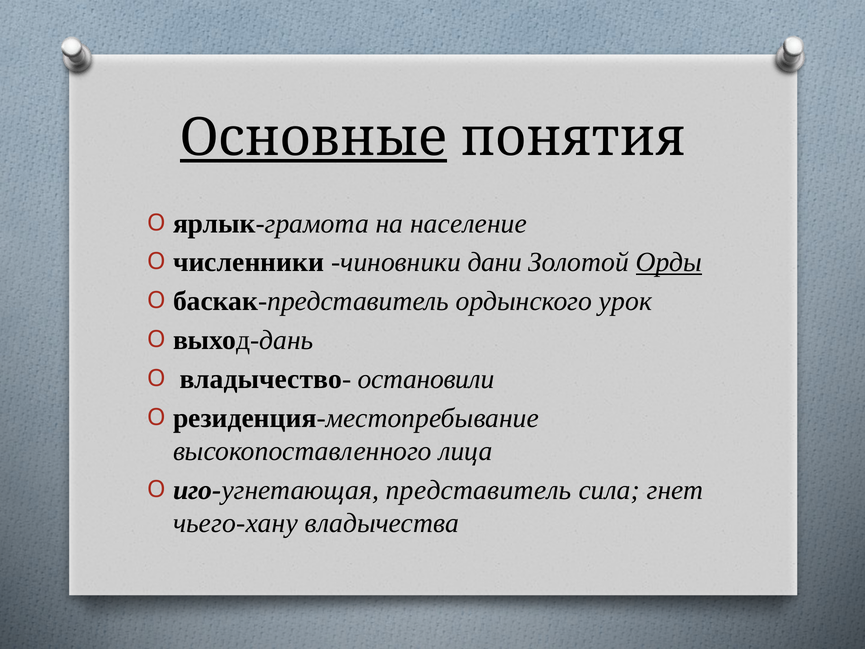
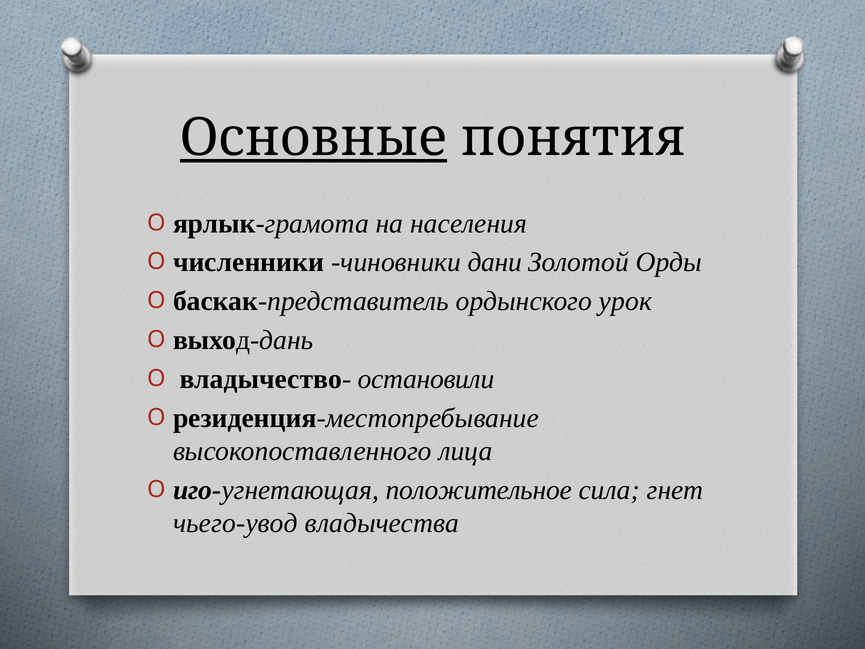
население: население -> населения (469, 223)
Орды underline: present -> none (669, 262)
представитель: представитель -> положительное (479, 490)
чьего-хану: чьего-хану -> чьего-увод (235, 523)
